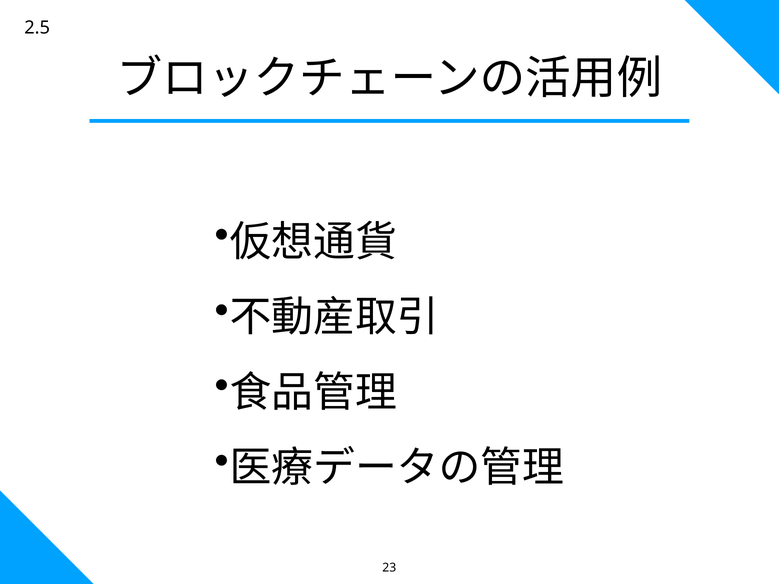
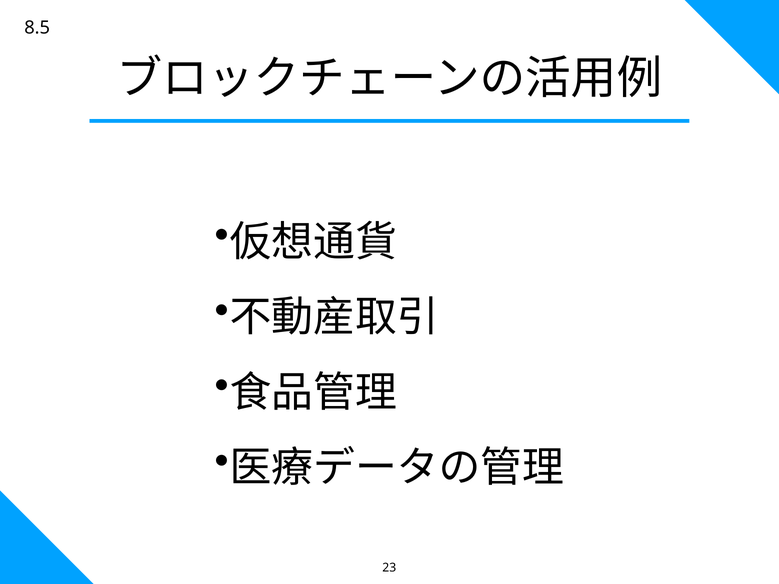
2.5: 2.5 -> 8.5 (37, 28)
